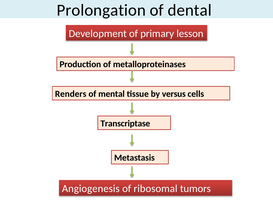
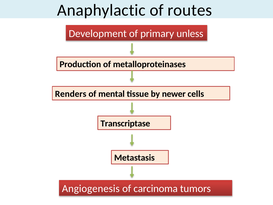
Prolongation: Prolongation -> Anaphylactic (101, 10)
dental: dental -> routes (190, 10)
lesson: lesson -> unless (190, 33)
versus: versus -> newer (174, 94)
ribosomal: ribosomal -> carcinoma (156, 188)
